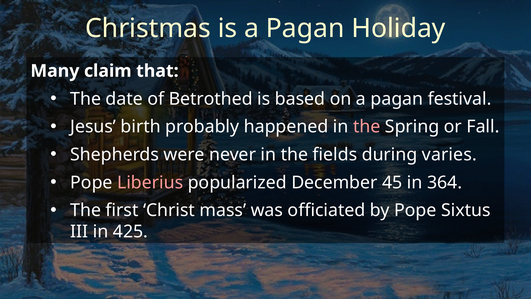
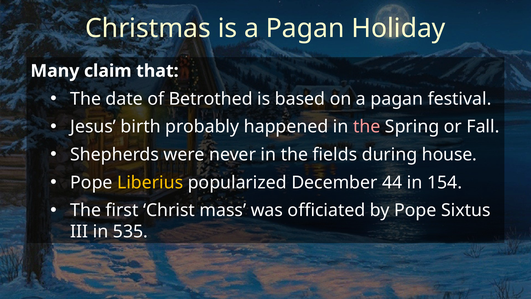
varies: varies -> house (450, 155)
Liberius colour: pink -> yellow (150, 182)
45: 45 -> 44 (392, 182)
364: 364 -> 154 (445, 182)
425: 425 -> 535 (130, 232)
